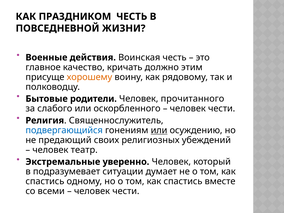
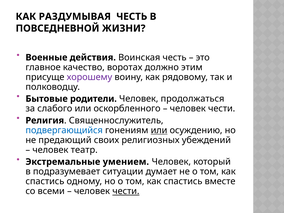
ПРАЗДНИКОМ: ПРАЗДНИКОМ -> РАЗДУМЫВАЯ (75, 17)
кричать: кричать -> воротах (125, 67)
хорошему colour: orange -> purple (89, 77)
прочитанного: прочитанного -> продолжаться (193, 99)
уверенно: уверенно -> умением (126, 162)
чести underline: none -> present (126, 191)
